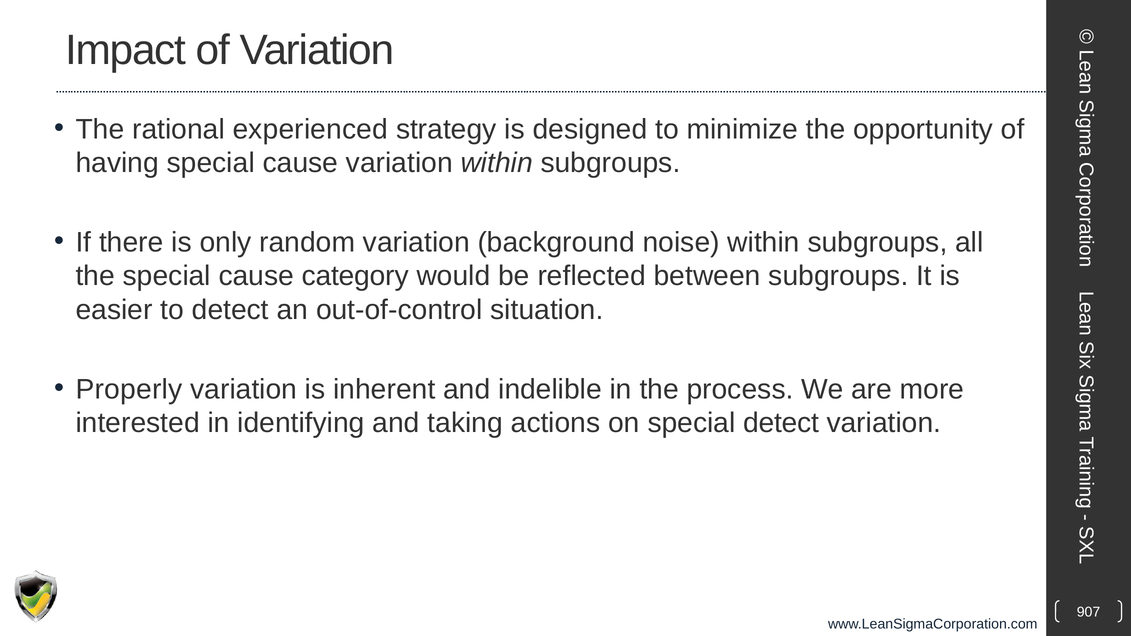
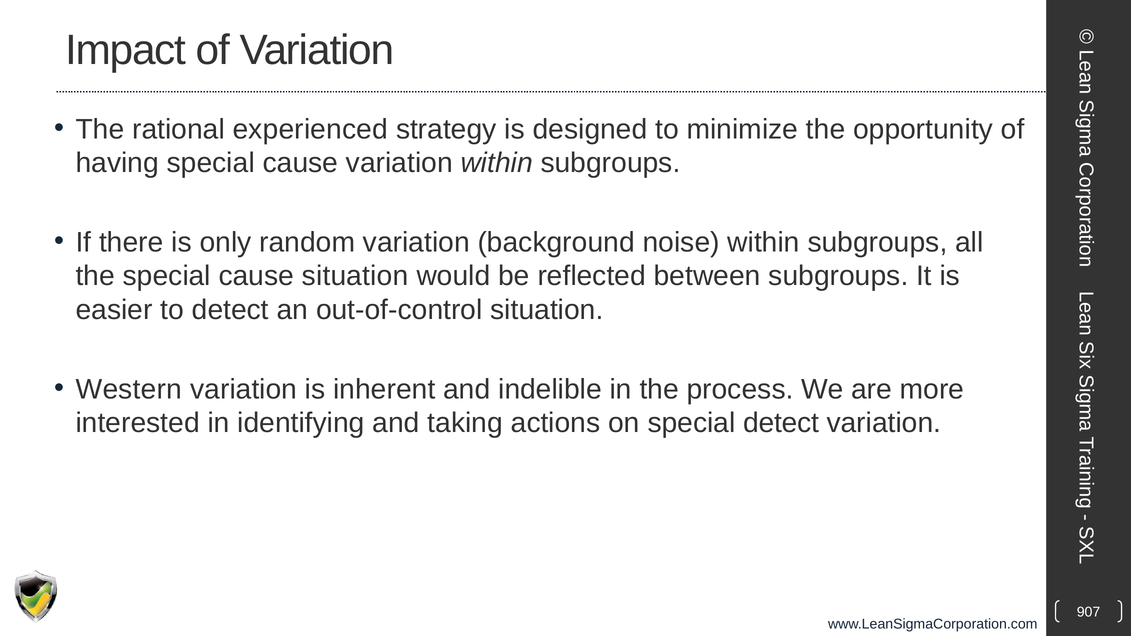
cause category: category -> situation (355, 276)
Properly: Properly -> Western (129, 389)
